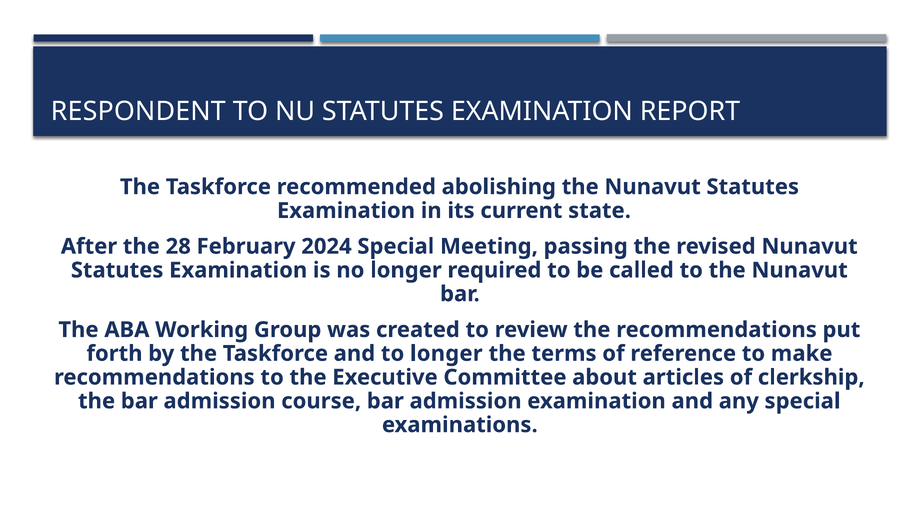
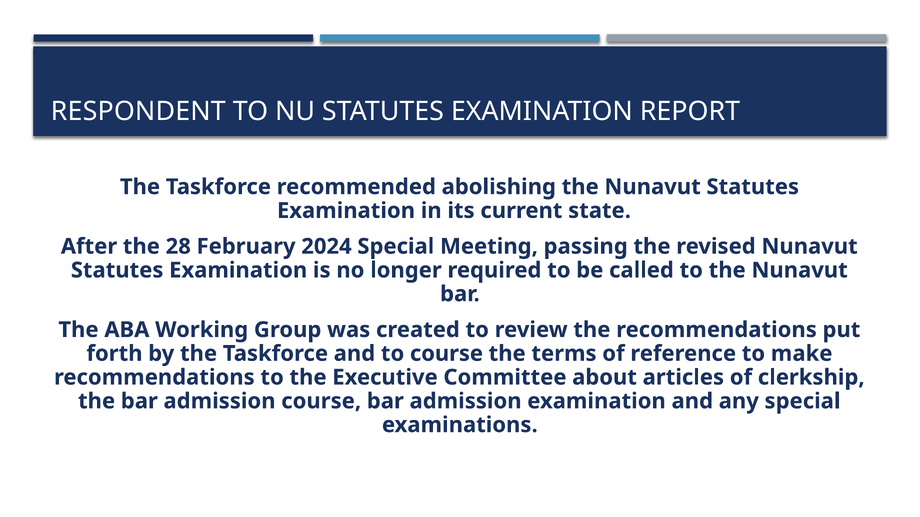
to longer: longer -> course (446, 354)
